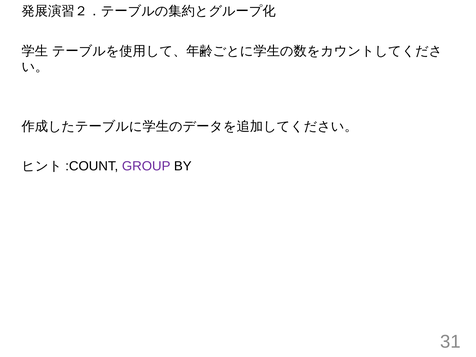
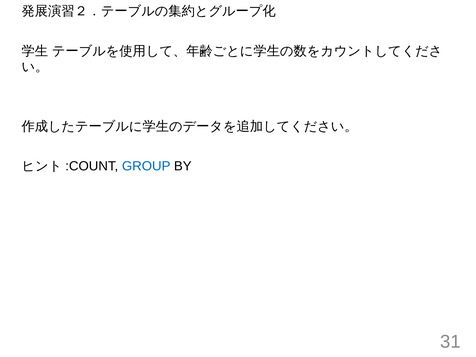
GROUP colour: purple -> blue (146, 166)
